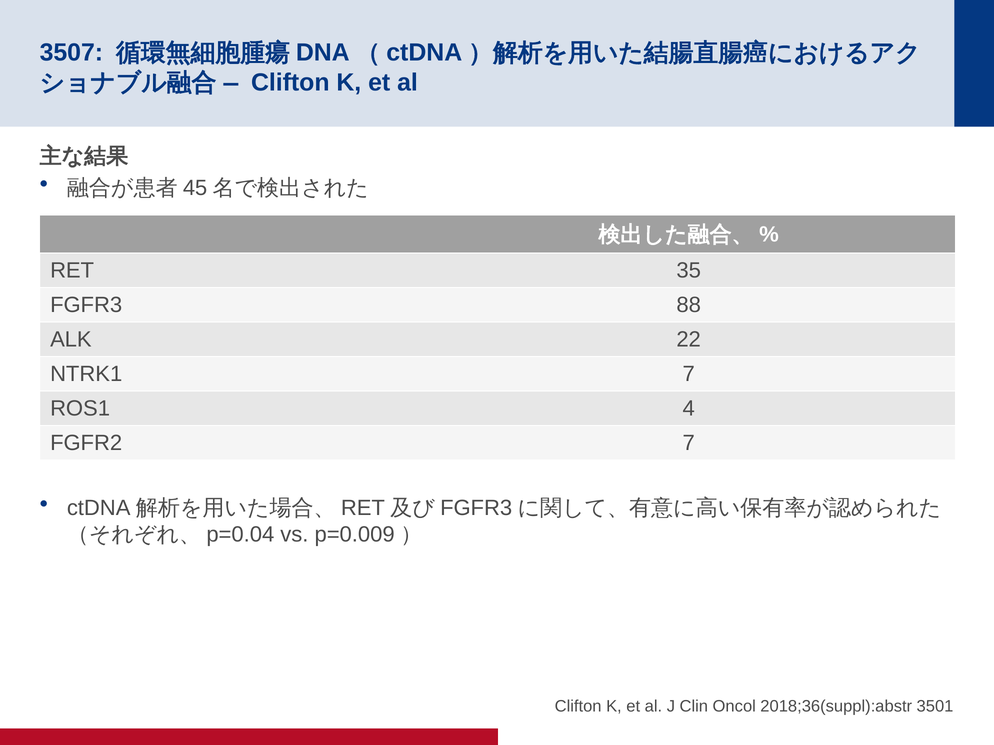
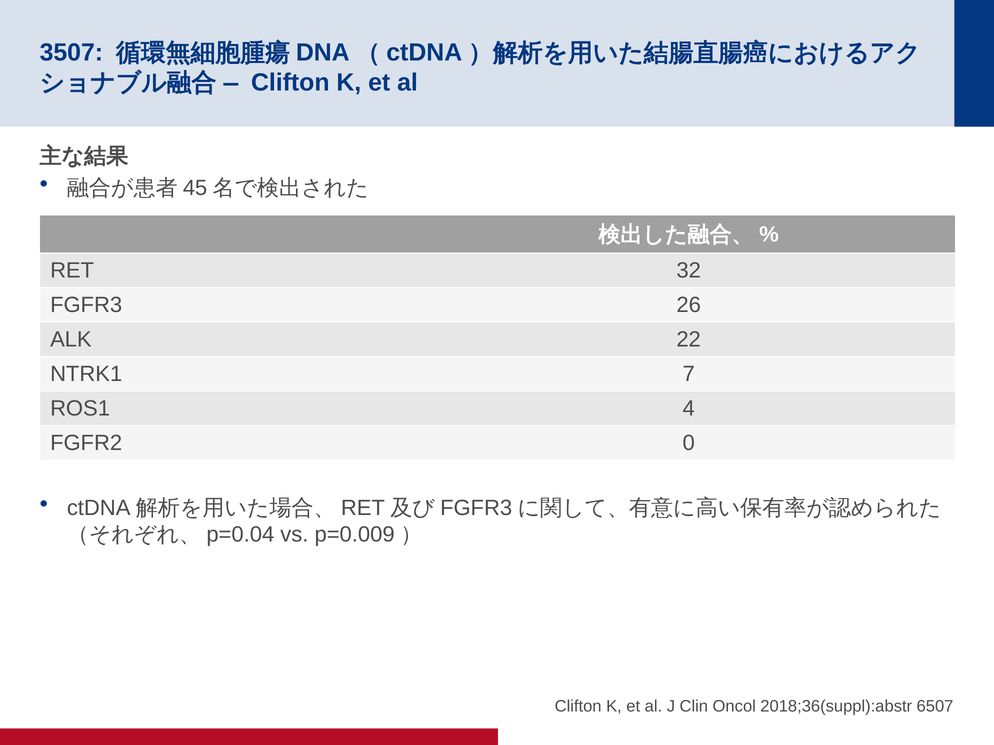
35: 35 -> 32 (689, 271)
88: 88 -> 26 (689, 305)
FGFR2 7: 7 -> 0 (689, 443)
3501: 3501 -> 6507 (935, 707)
